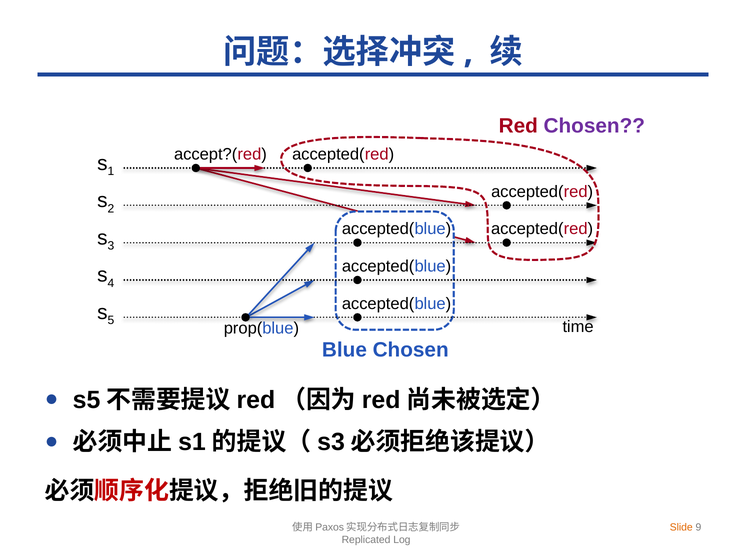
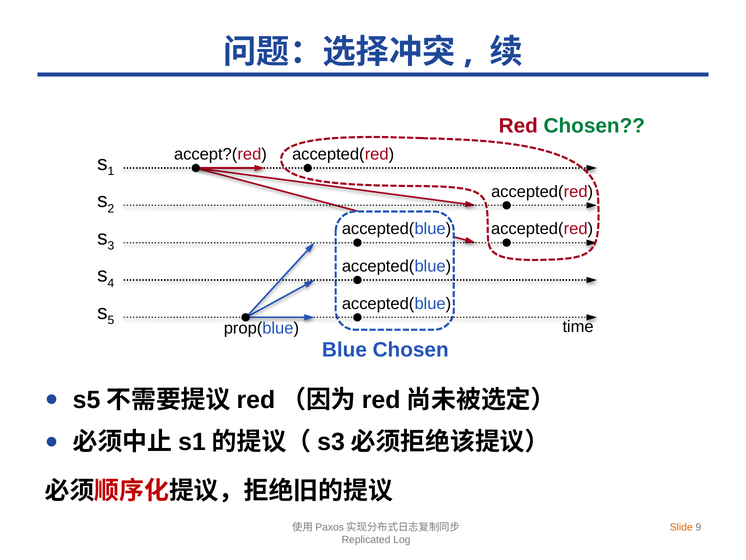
Chosen colour: purple -> green (594, 126)
